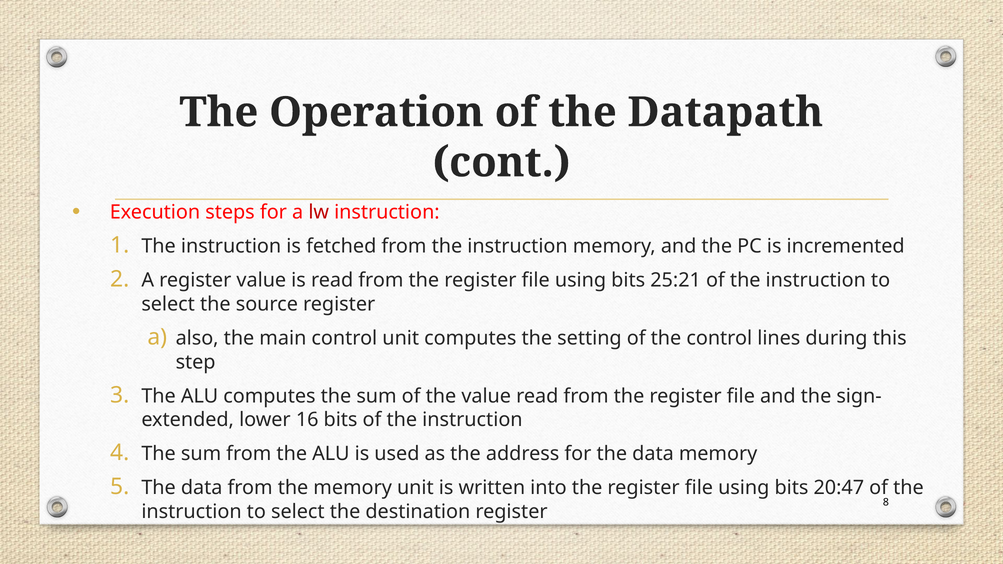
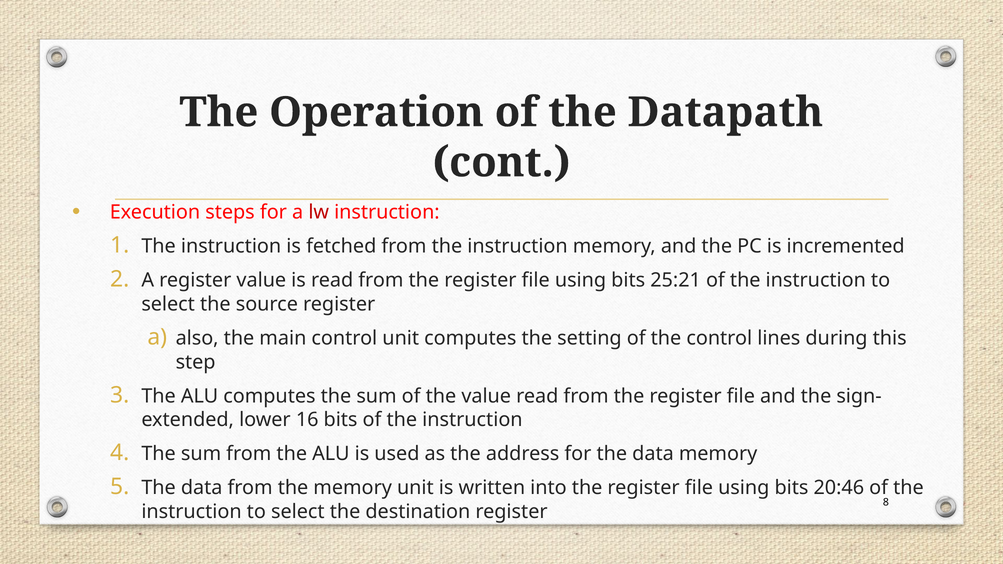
20:47: 20:47 -> 20:46 (839, 488)
